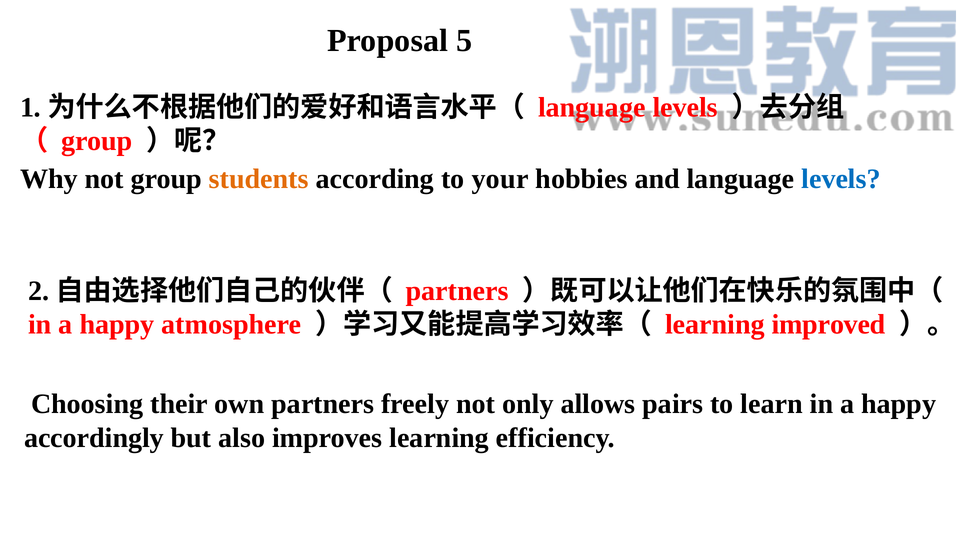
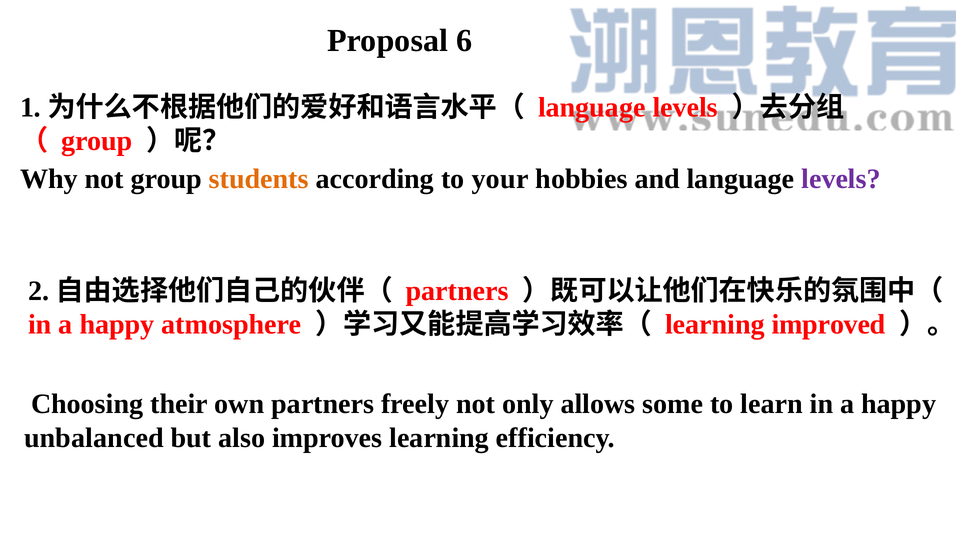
5: 5 -> 6 (464, 41)
levels colour: blue -> purple (841, 179)
pairs: pairs -> some (673, 404)
accordingly: accordingly -> unbalanced (94, 438)
